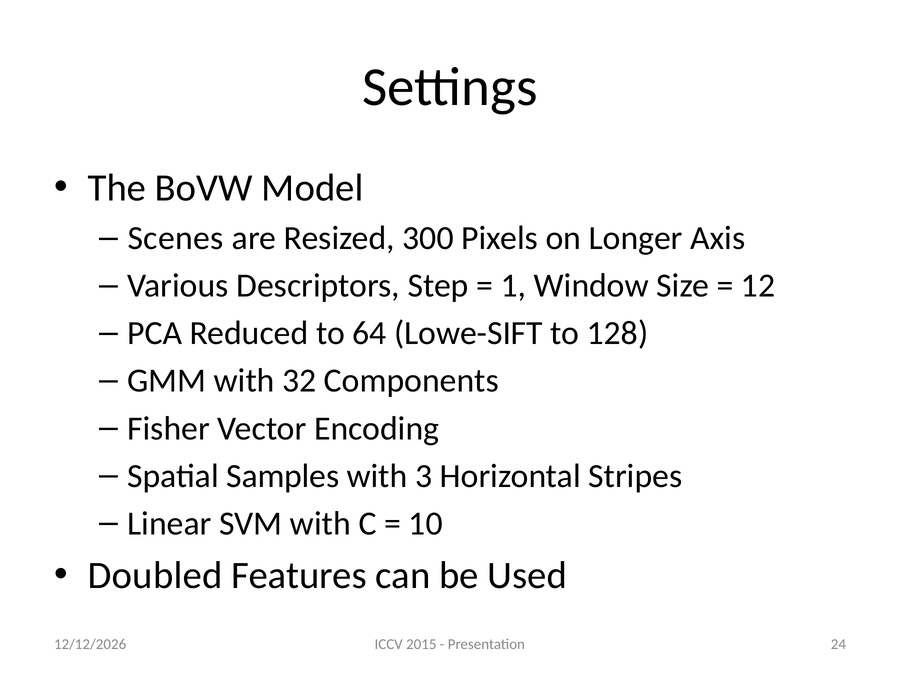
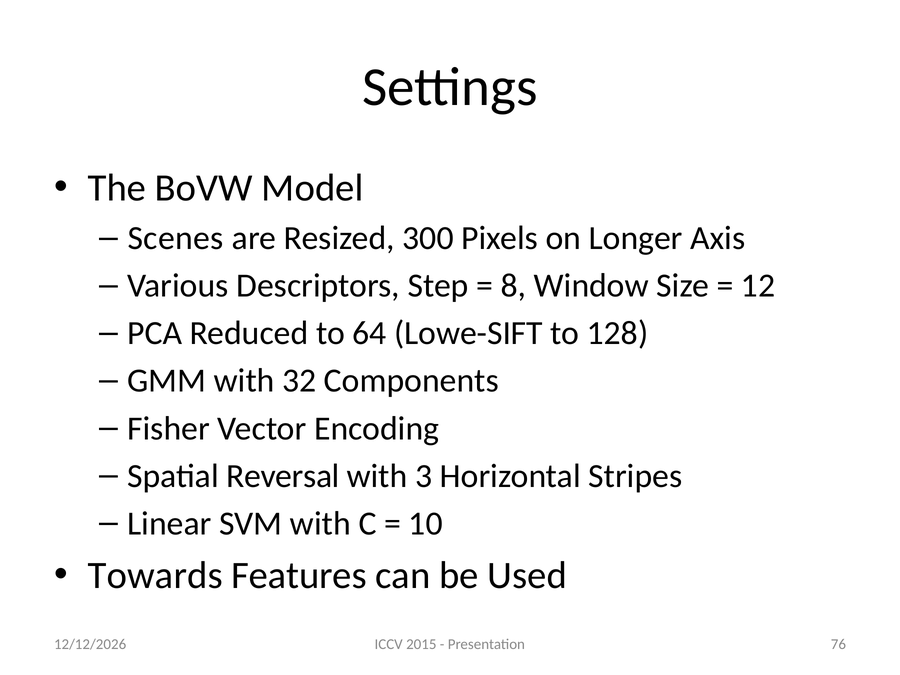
1: 1 -> 8 (513, 286)
Samples: Samples -> Reversal (283, 476)
Doubled: Doubled -> Towards (155, 575)
24: 24 -> 76 (838, 644)
